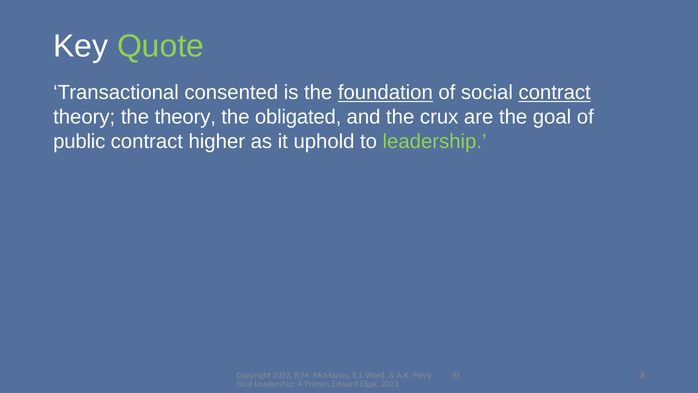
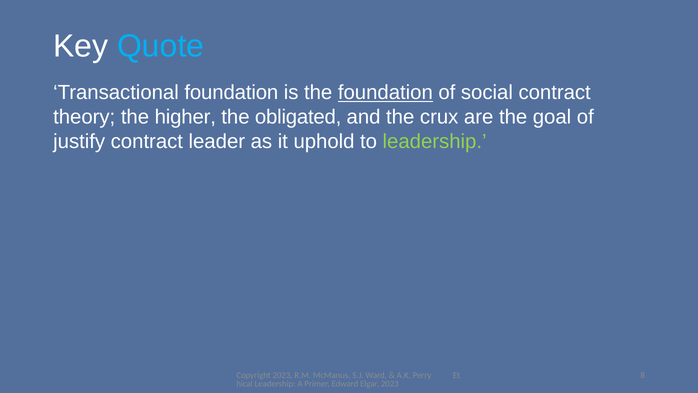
Quote colour: light green -> light blue (161, 46)
Transactional consented: consented -> foundation (231, 93)
contract underline: present -> none (555, 93)
the theory: theory -> higher (185, 117)
public: public -> justify (79, 142)
higher: higher -> leader (217, 142)
